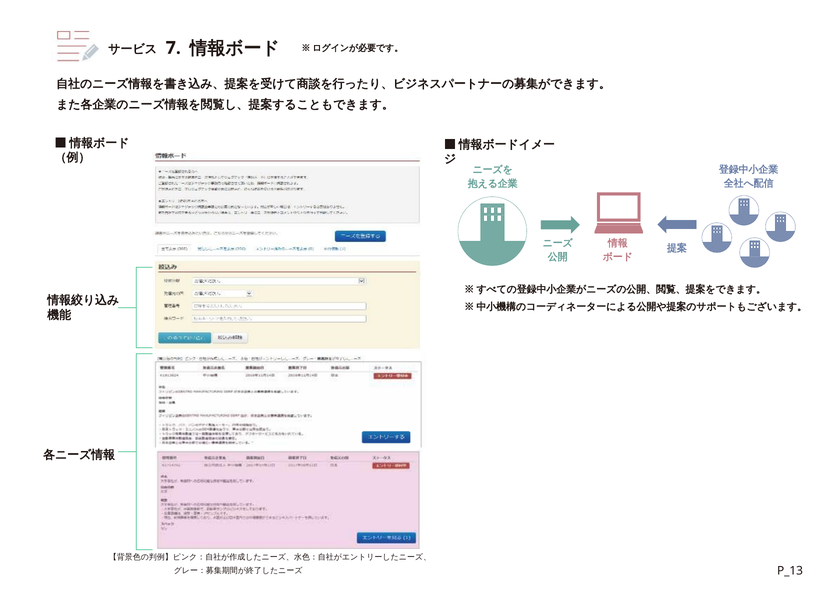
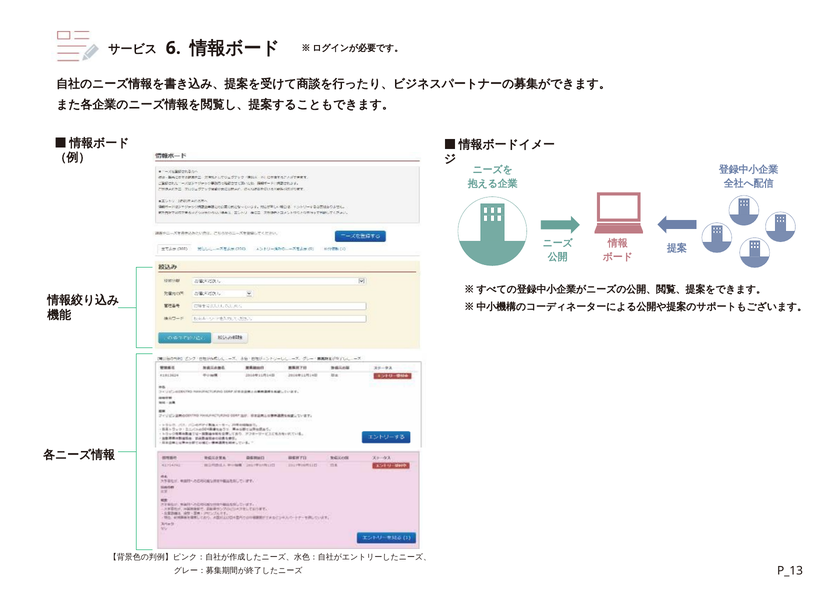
7: 7 -> 6 (173, 48)
